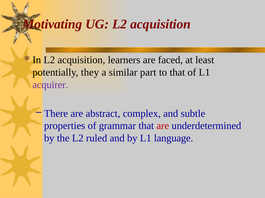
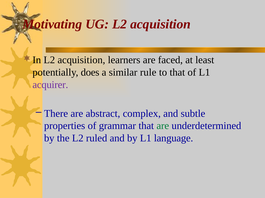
they: they -> does (90, 73)
part: part -> rule (148, 73)
are colour: red -> green (163, 126)
